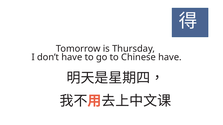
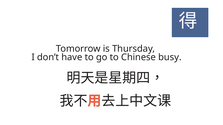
Chinese have: have -> busy (170, 57)
